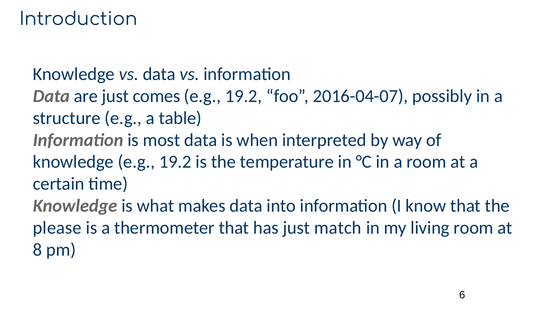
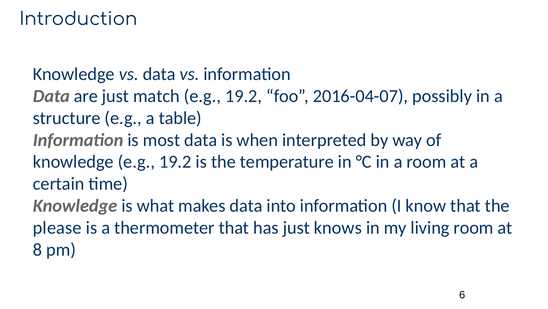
comes: comes -> match (156, 96)
match: match -> knows (338, 227)
